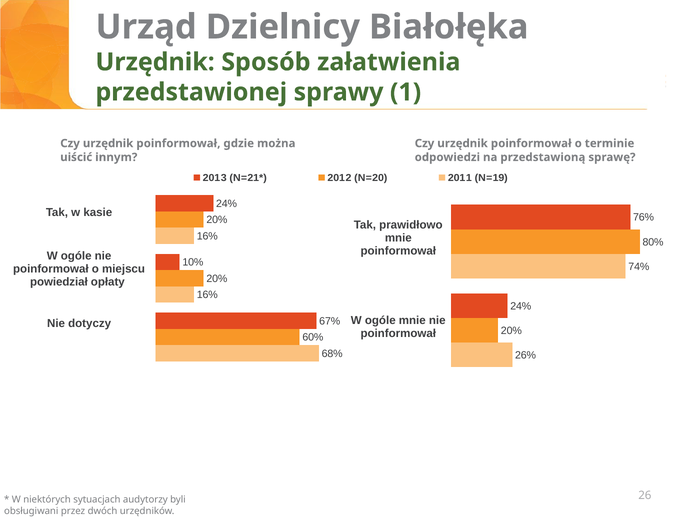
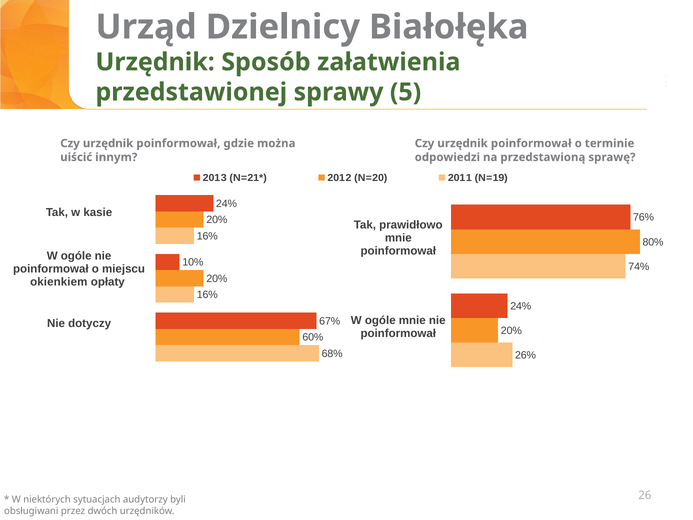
1: 1 -> 5 (406, 92)
powiedział: powiedział -> okienkiem (59, 282)
